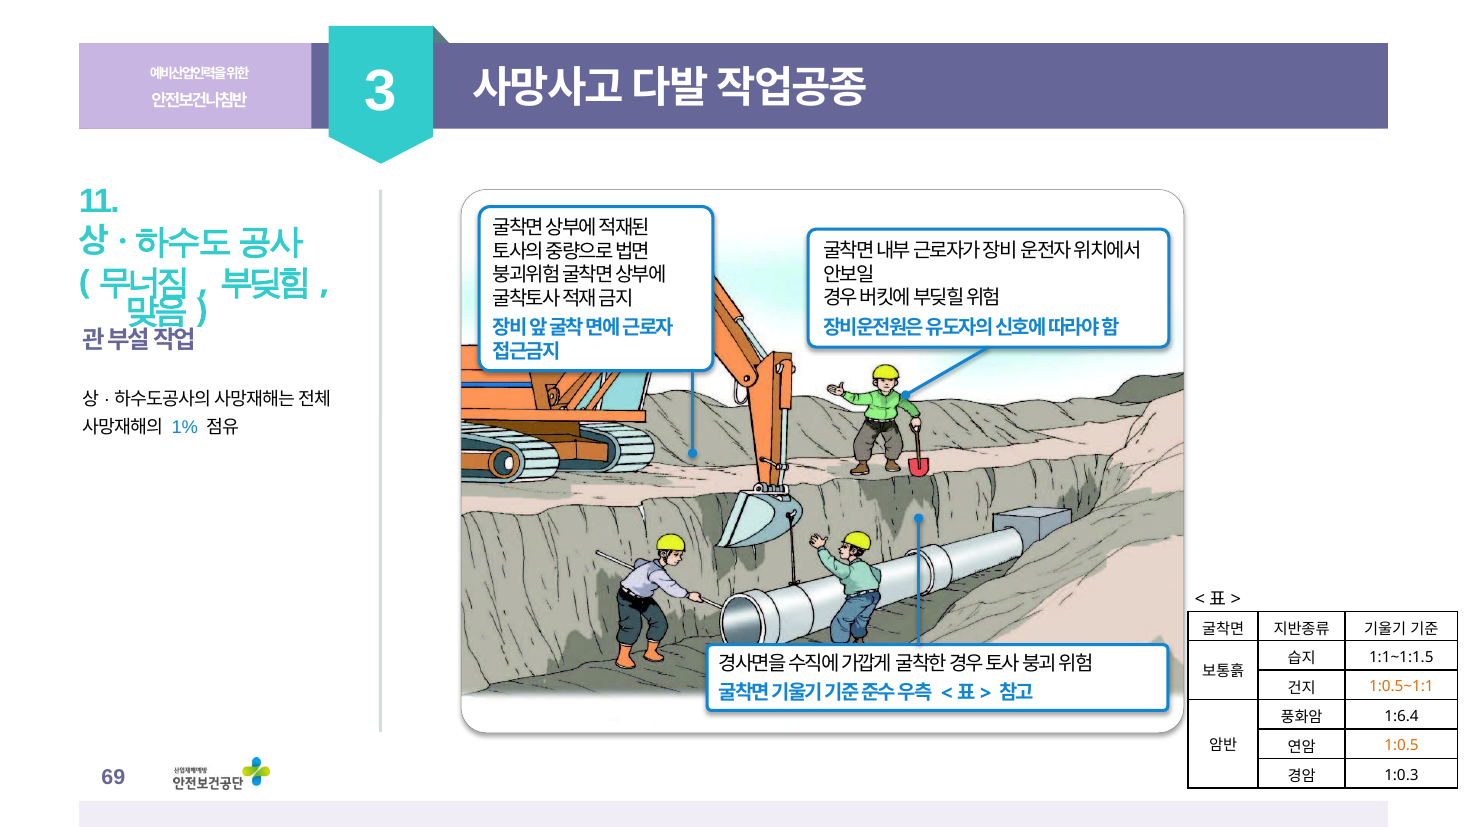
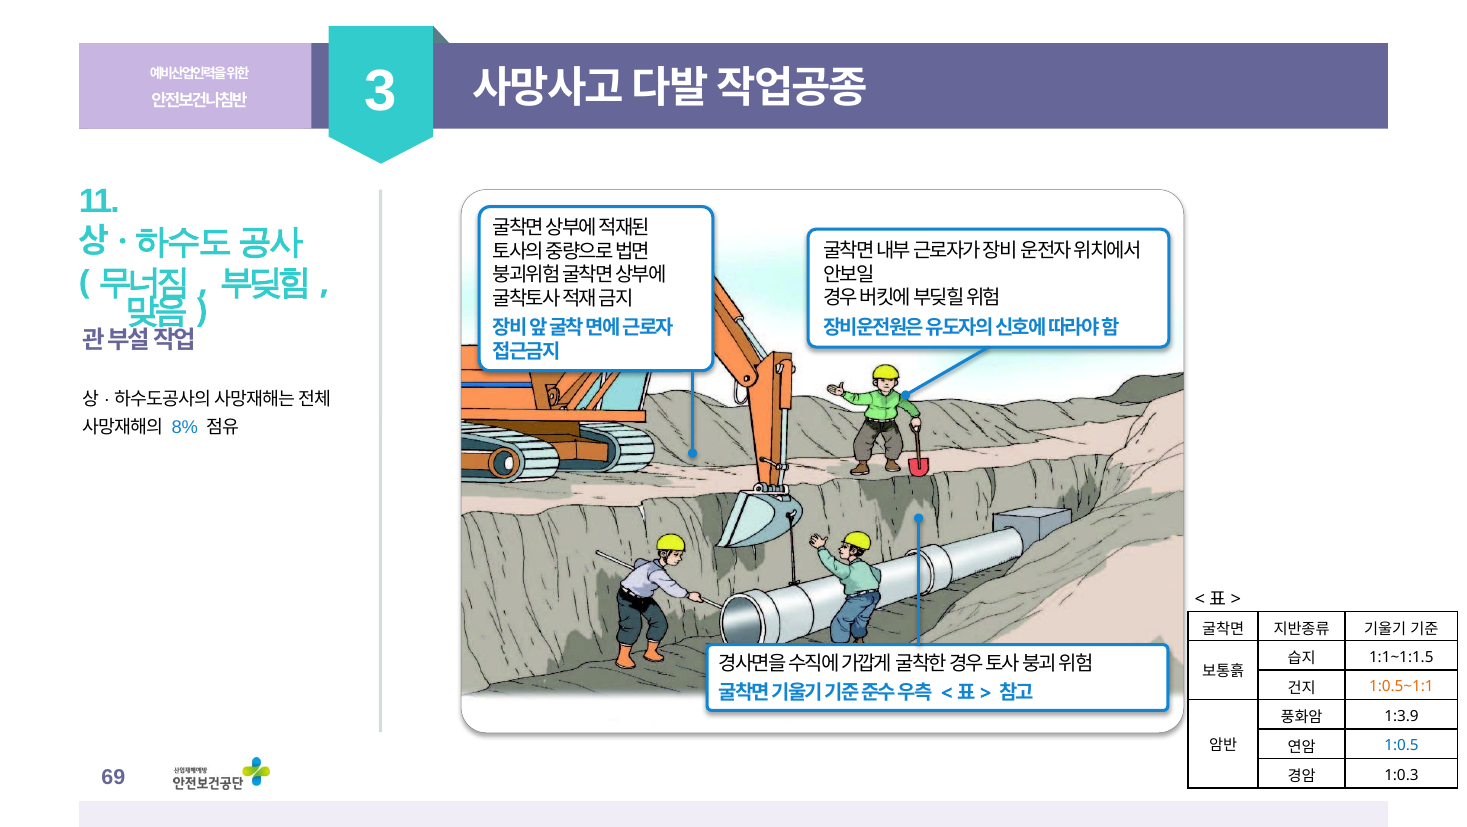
1%: 1% -> 8% (185, 427)
1:6.4: 1:6.4 -> 1:3.9 (1401, 716)
1:0.5 colour: orange -> blue (1401, 746)
